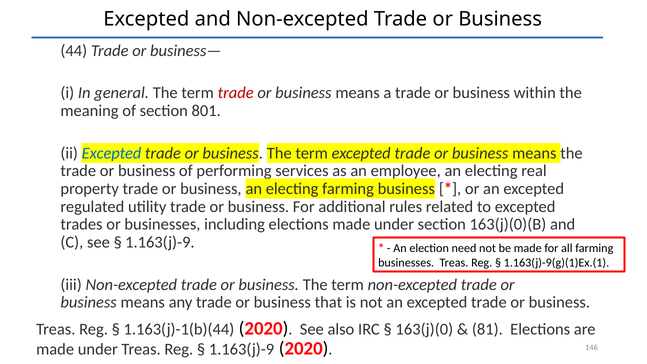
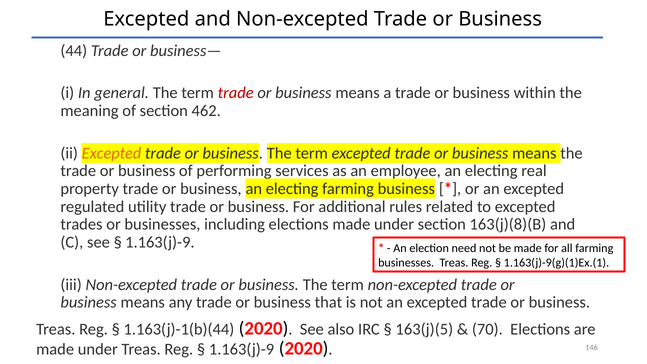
801: 801 -> 462 (206, 111)
Excepted colour: blue -> orange (112, 153)
163(j)(0)(B: 163(j)(0)(B -> 163(j)(8)(B (508, 224)
163(j)(0: 163(j)(0 -> 163(j)(5 (424, 329)
81: 81 -> 70 (487, 329)
